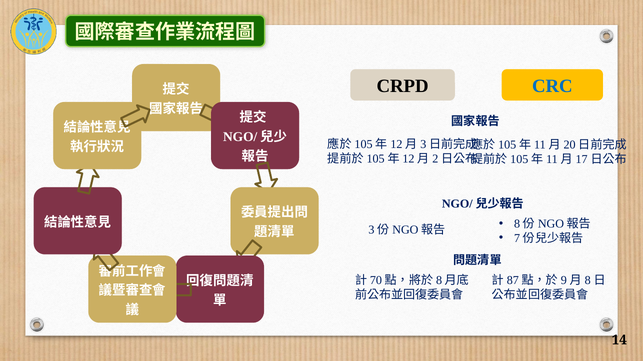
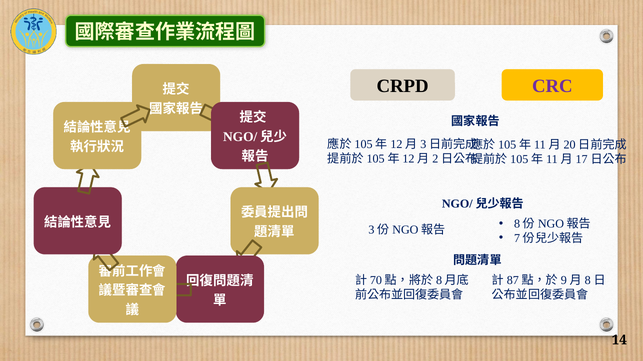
CRC colour: blue -> purple (552, 86)
